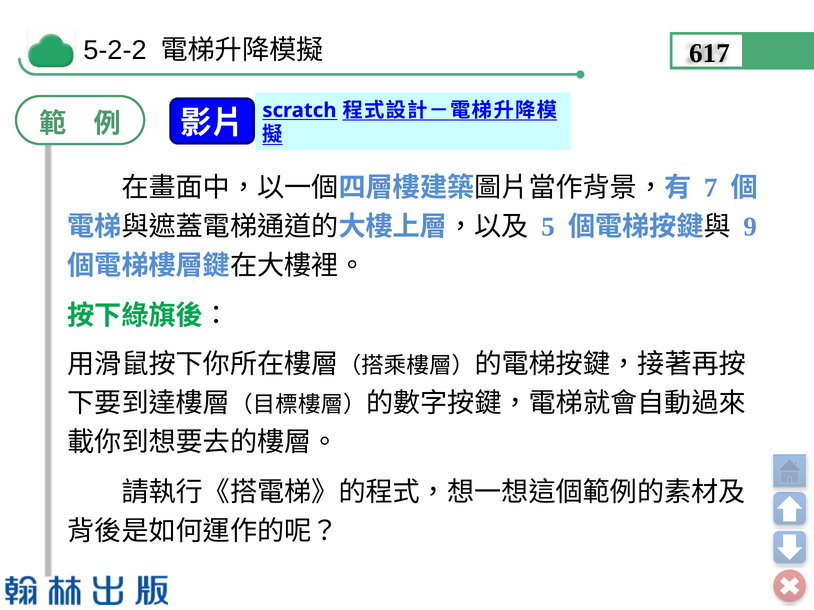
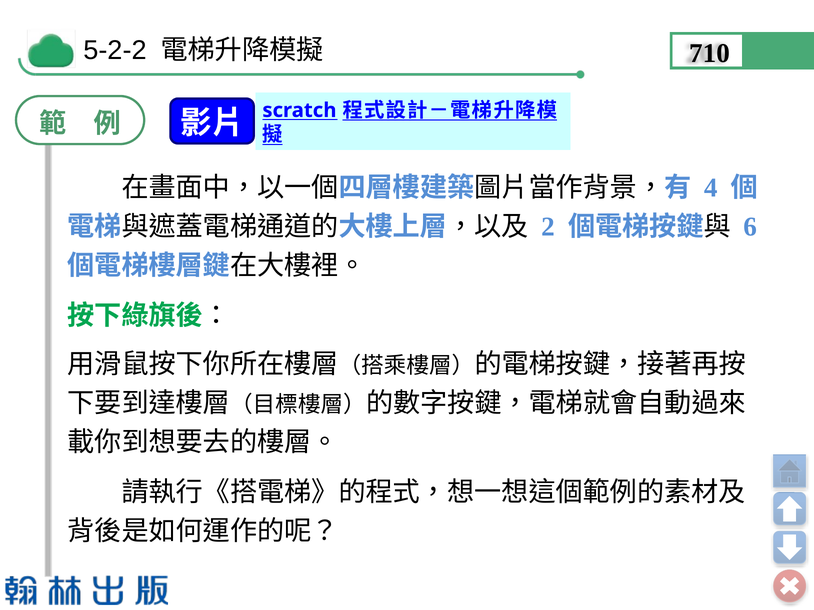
617: 617 -> 710 (709, 53)
7: 7 -> 4 (711, 188)
5: 5 -> 2 (548, 227)
9: 9 -> 6 (750, 227)
